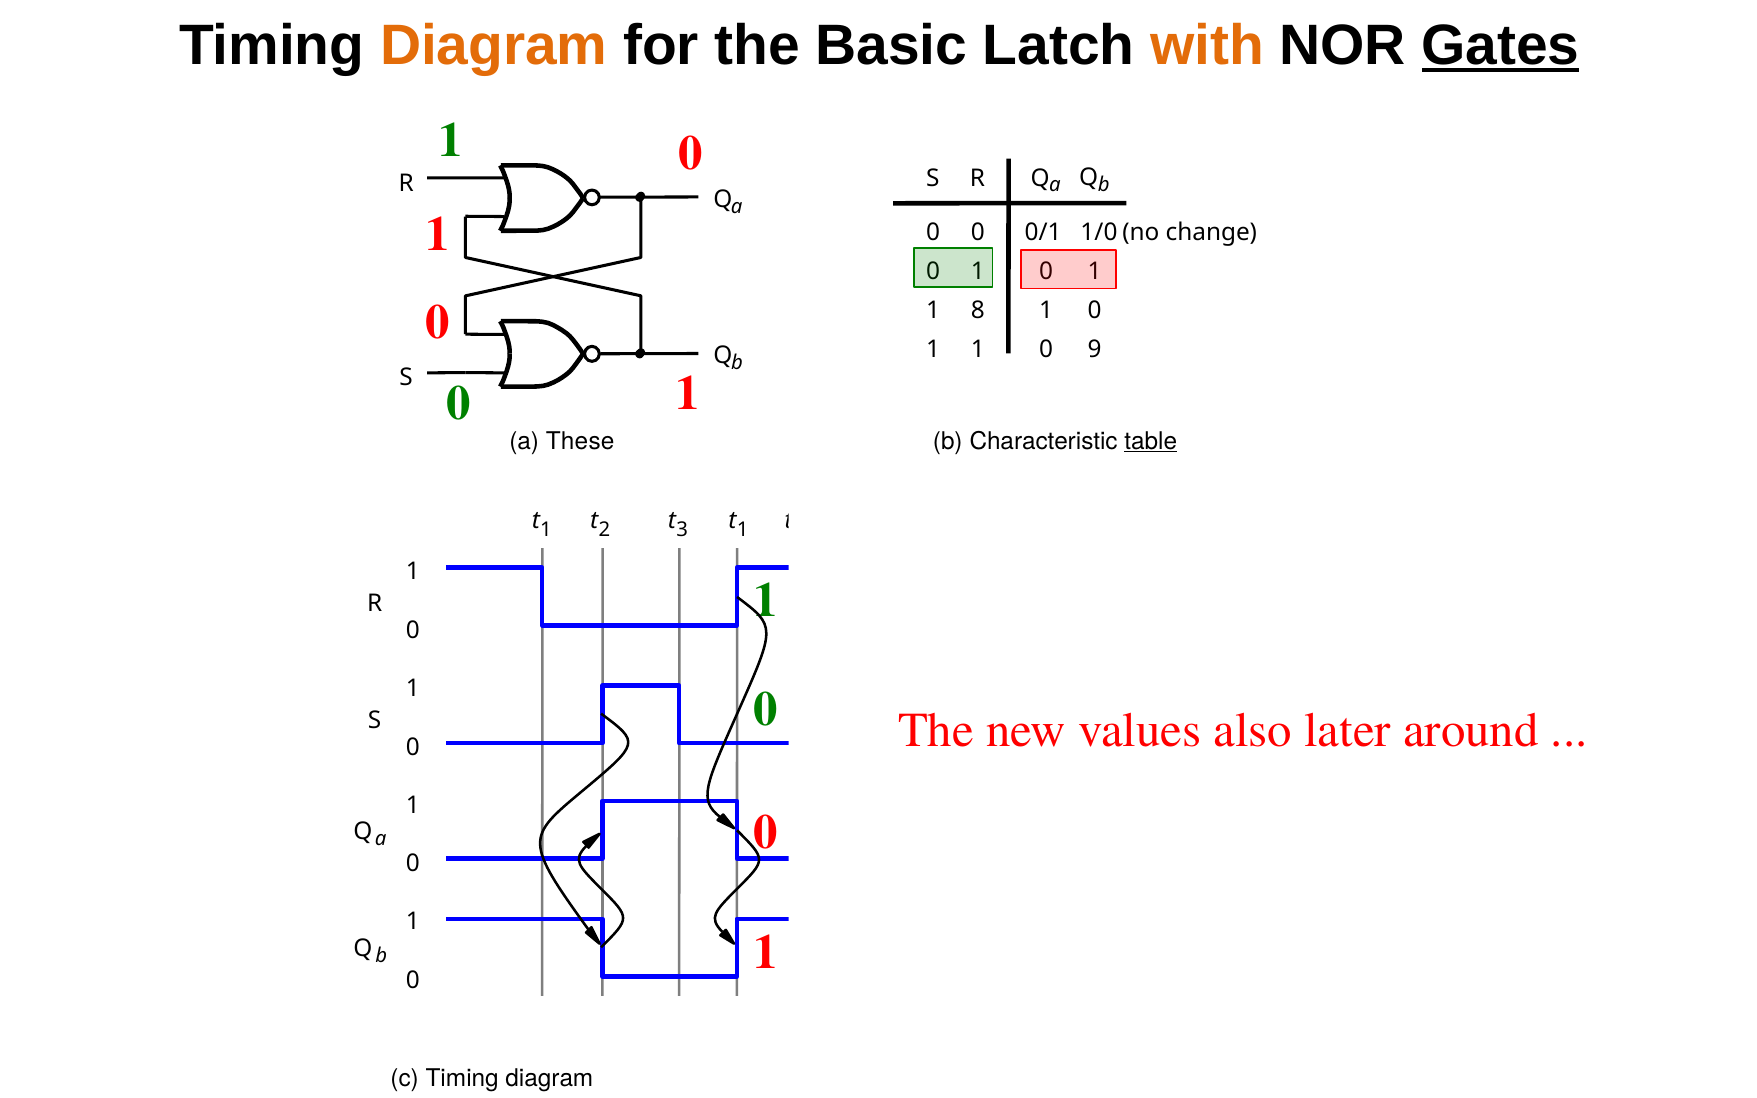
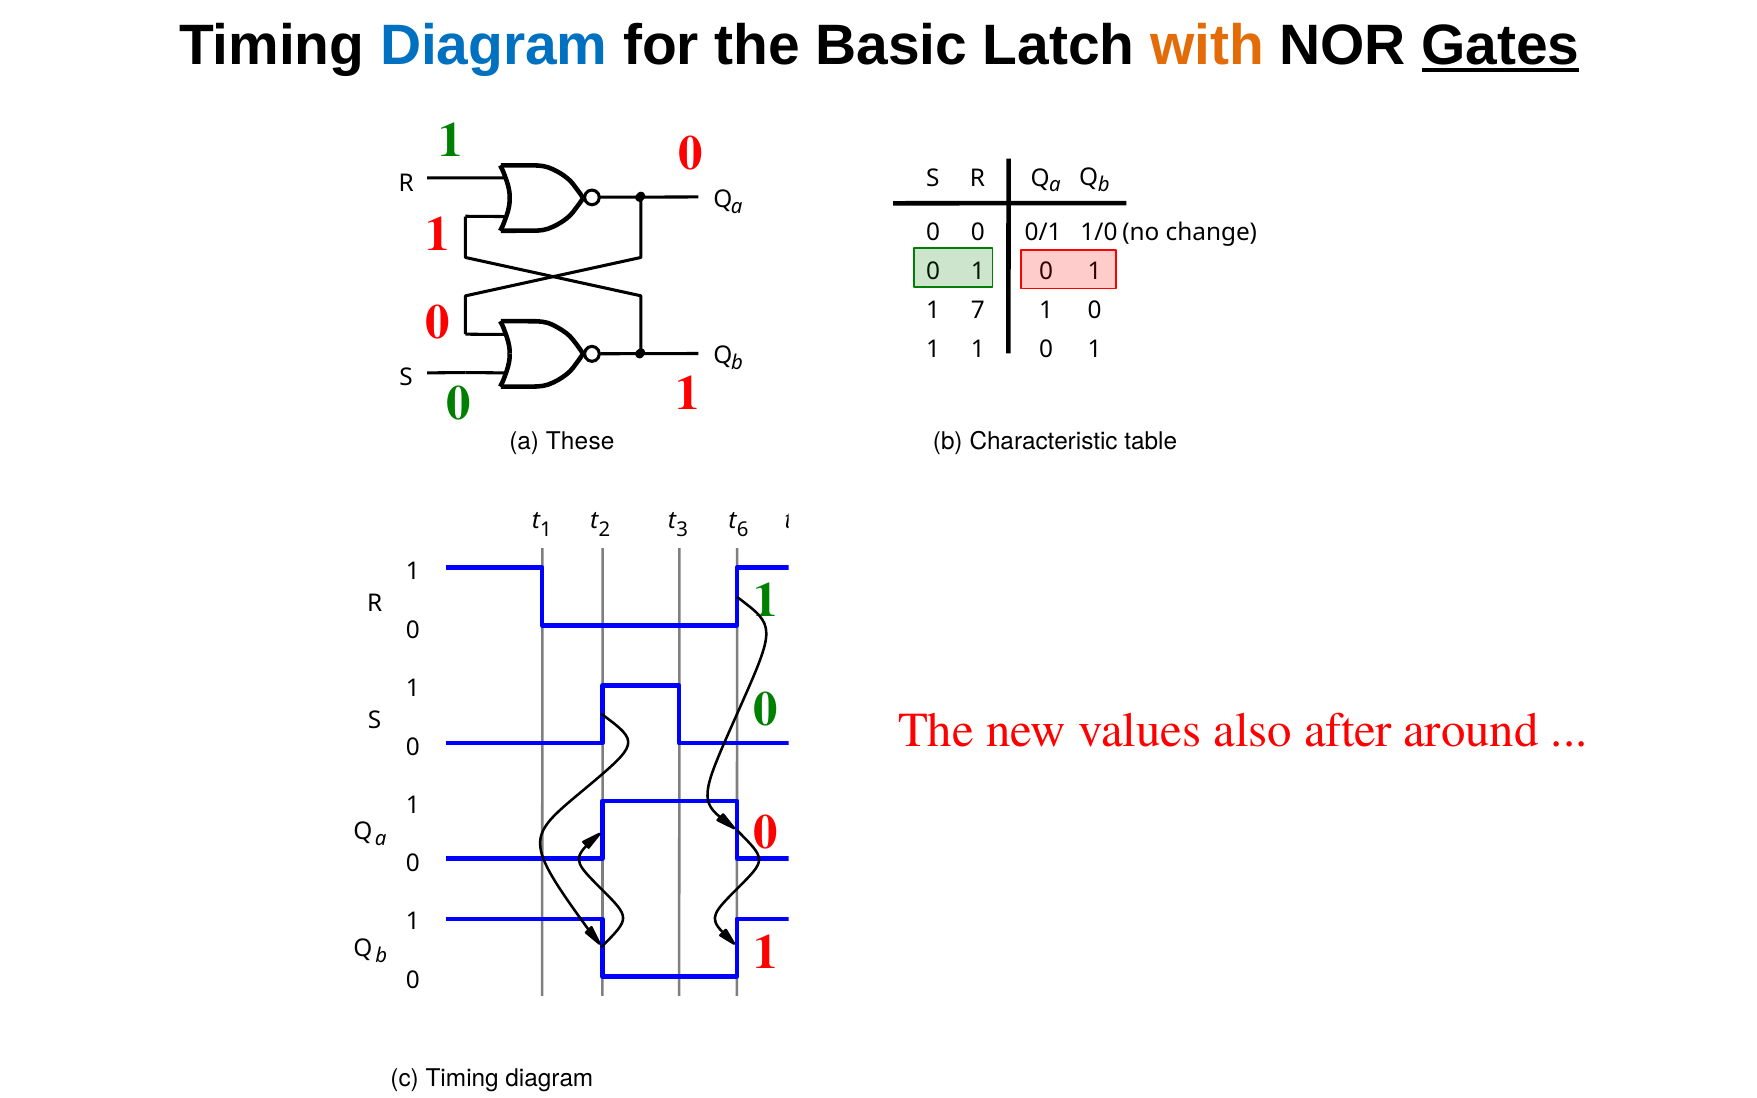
Diagram colour: orange -> blue (494, 45)
1 8: 8 -> 7 (978, 311)
9: 9 -> 1 (1095, 350)
table underline: present -> none (1151, 441)
3 t 1: 1 -> 6 (743, 530)
later: later -> after (1348, 730)
